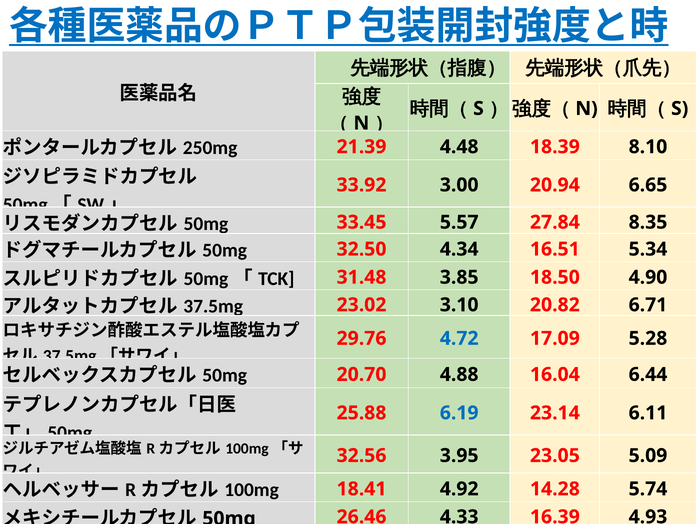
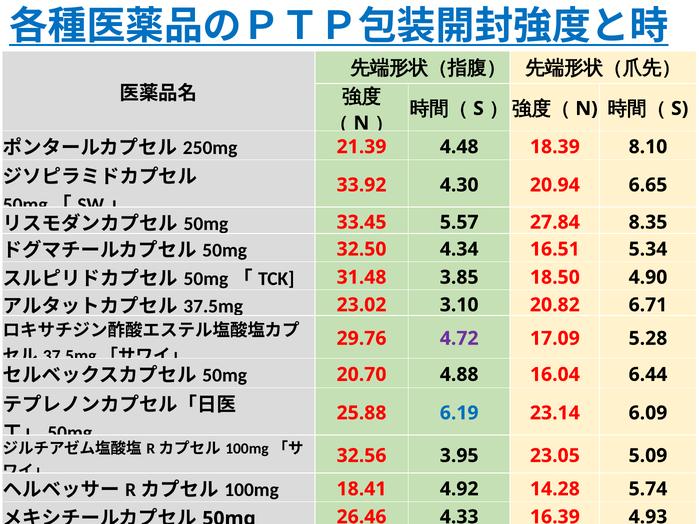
3.00: 3.00 -> 4.30 (459, 185)
4.72 colour: blue -> purple (459, 339)
6.11: 6.11 -> 6.09 (648, 413)
